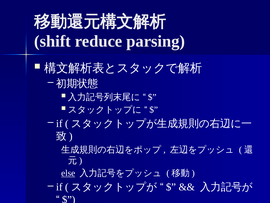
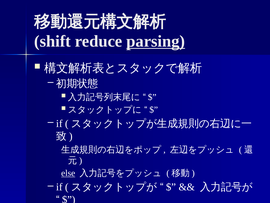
parsing underline: none -> present (156, 41)
